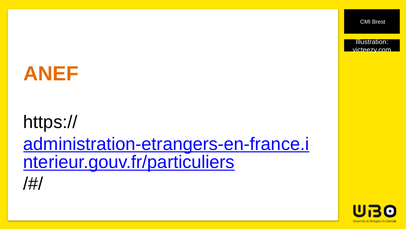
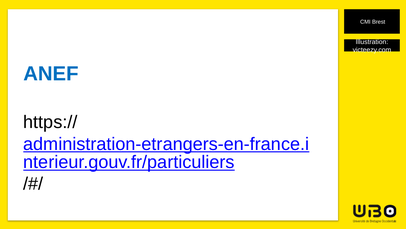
ANEF colour: orange -> blue (51, 74)
